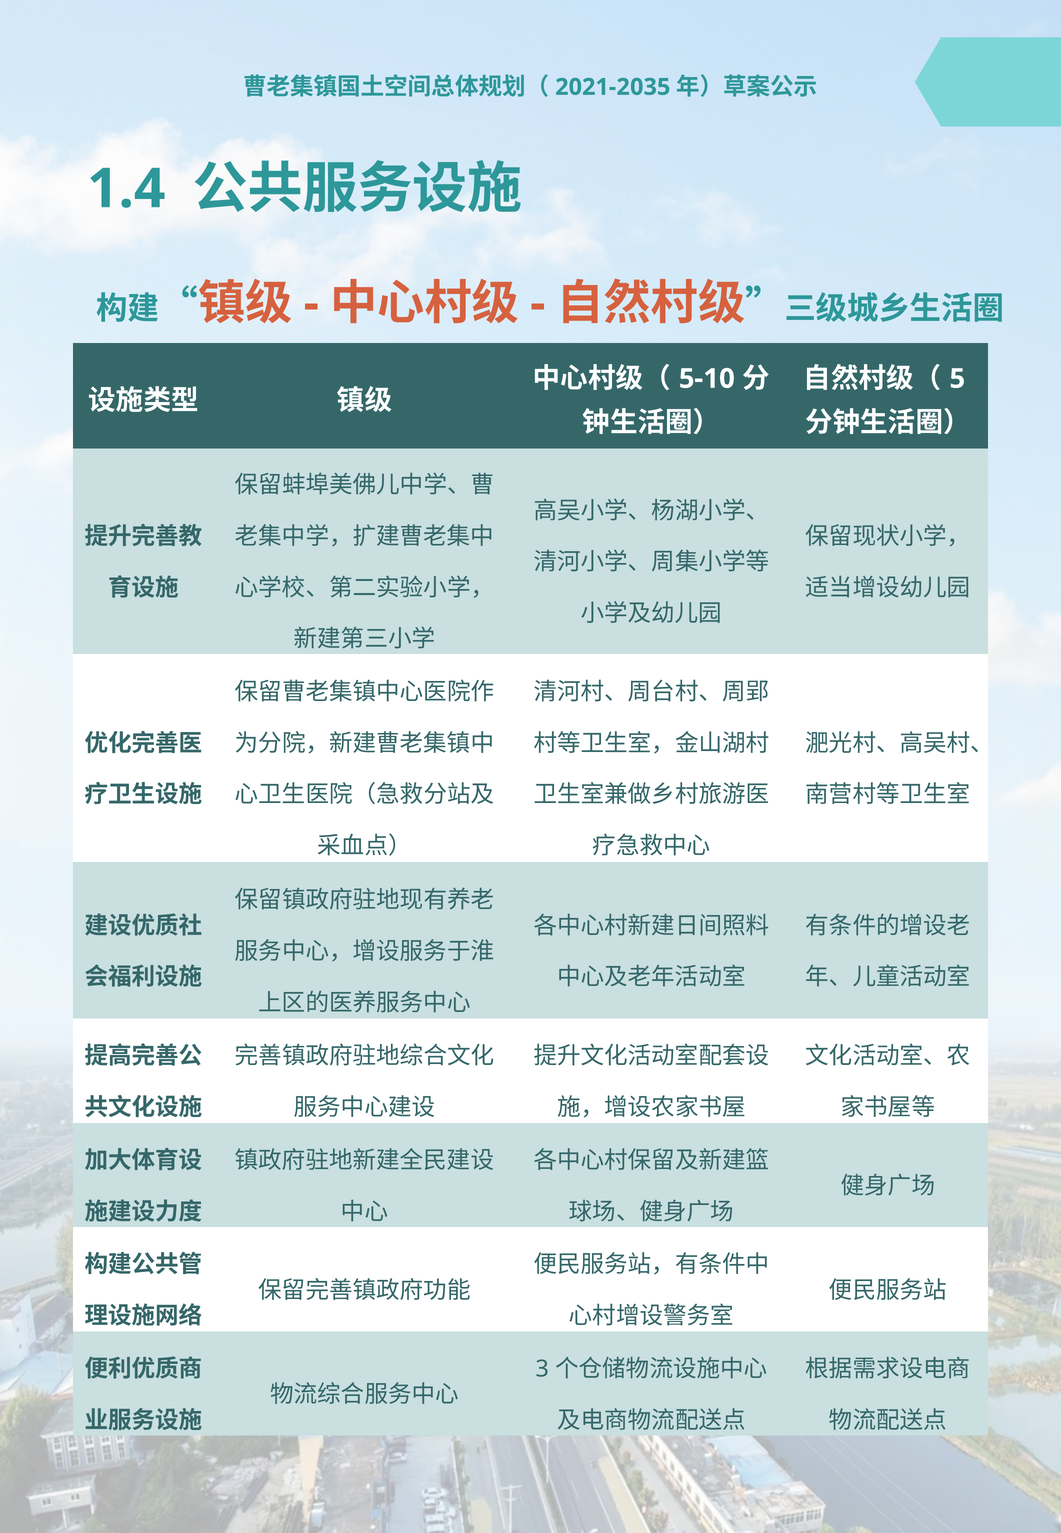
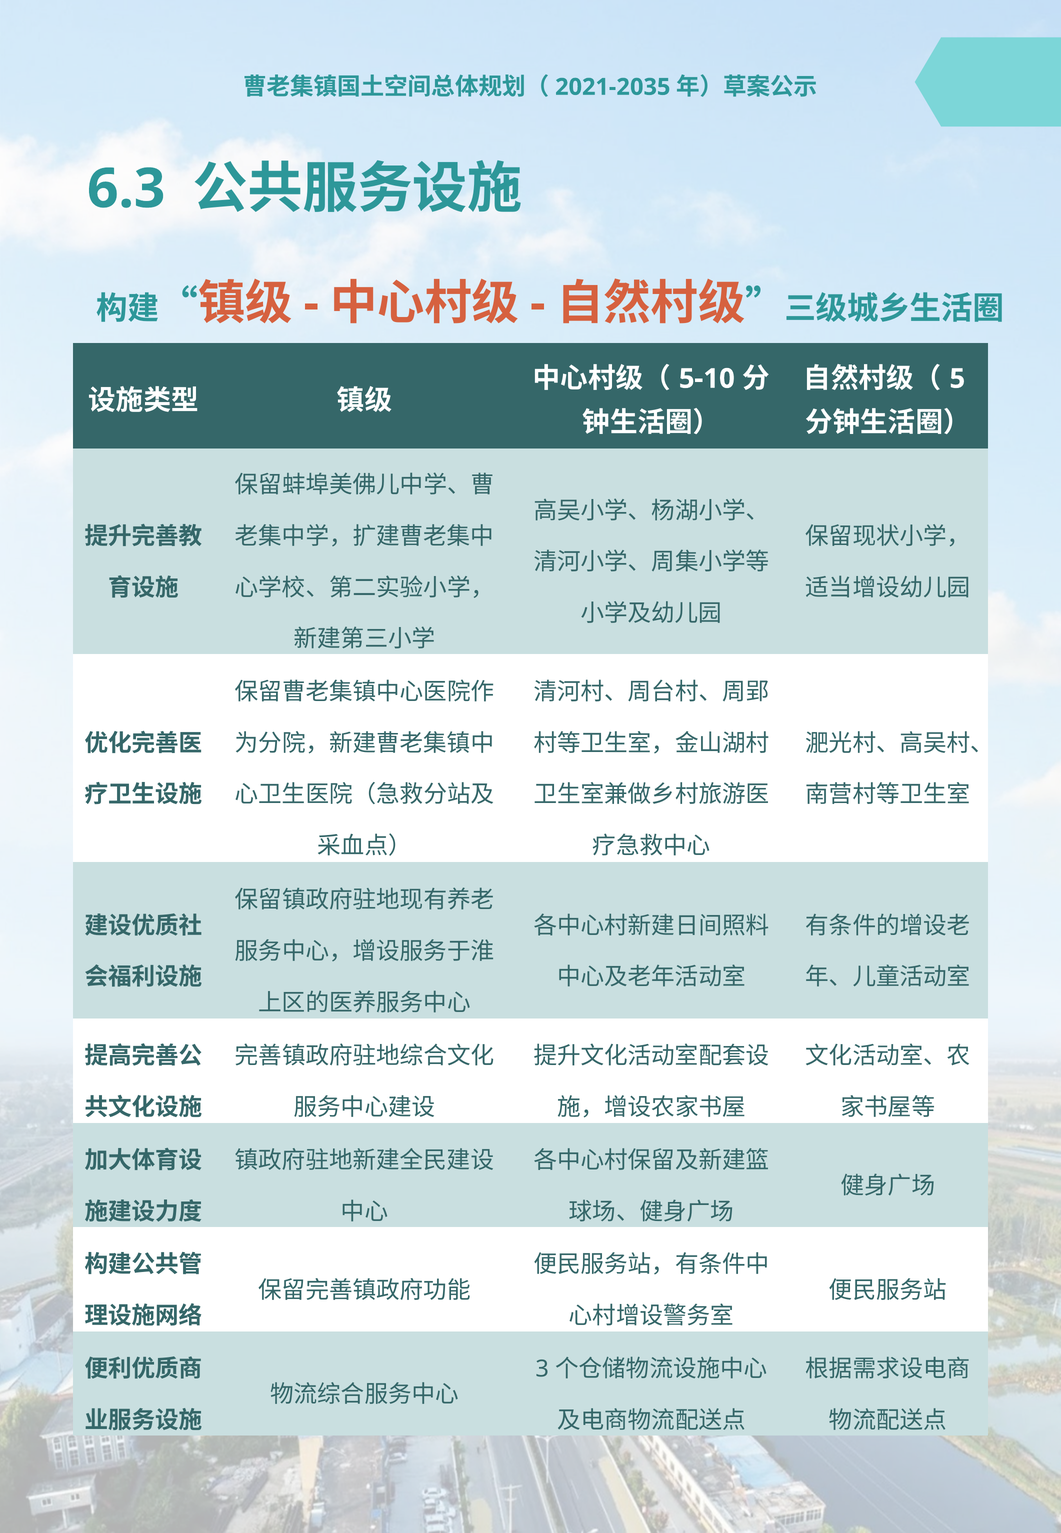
1.4: 1.4 -> 6.3 (126, 189)
